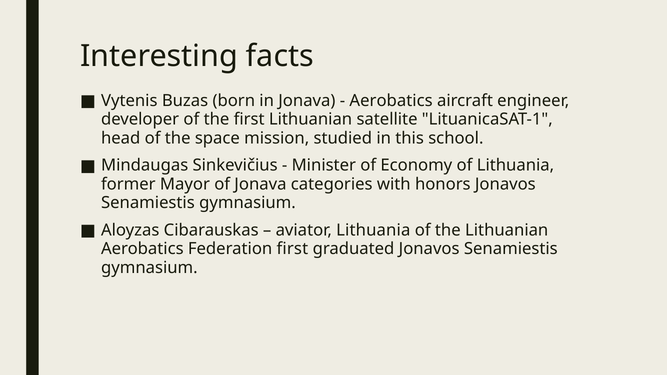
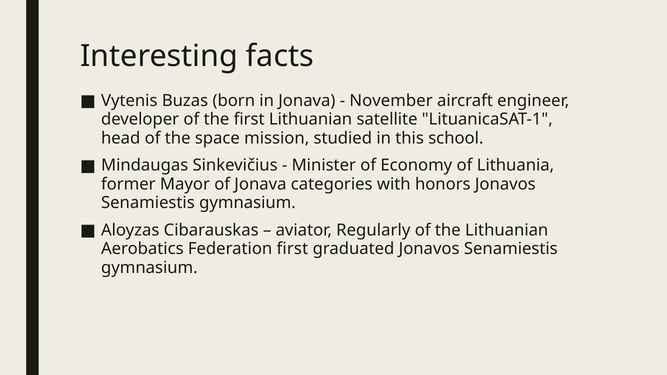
Aerobatics: Aerobatics -> November (391, 101)
aviator Lithuania: Lithuania -> Regularly (373, 230)
